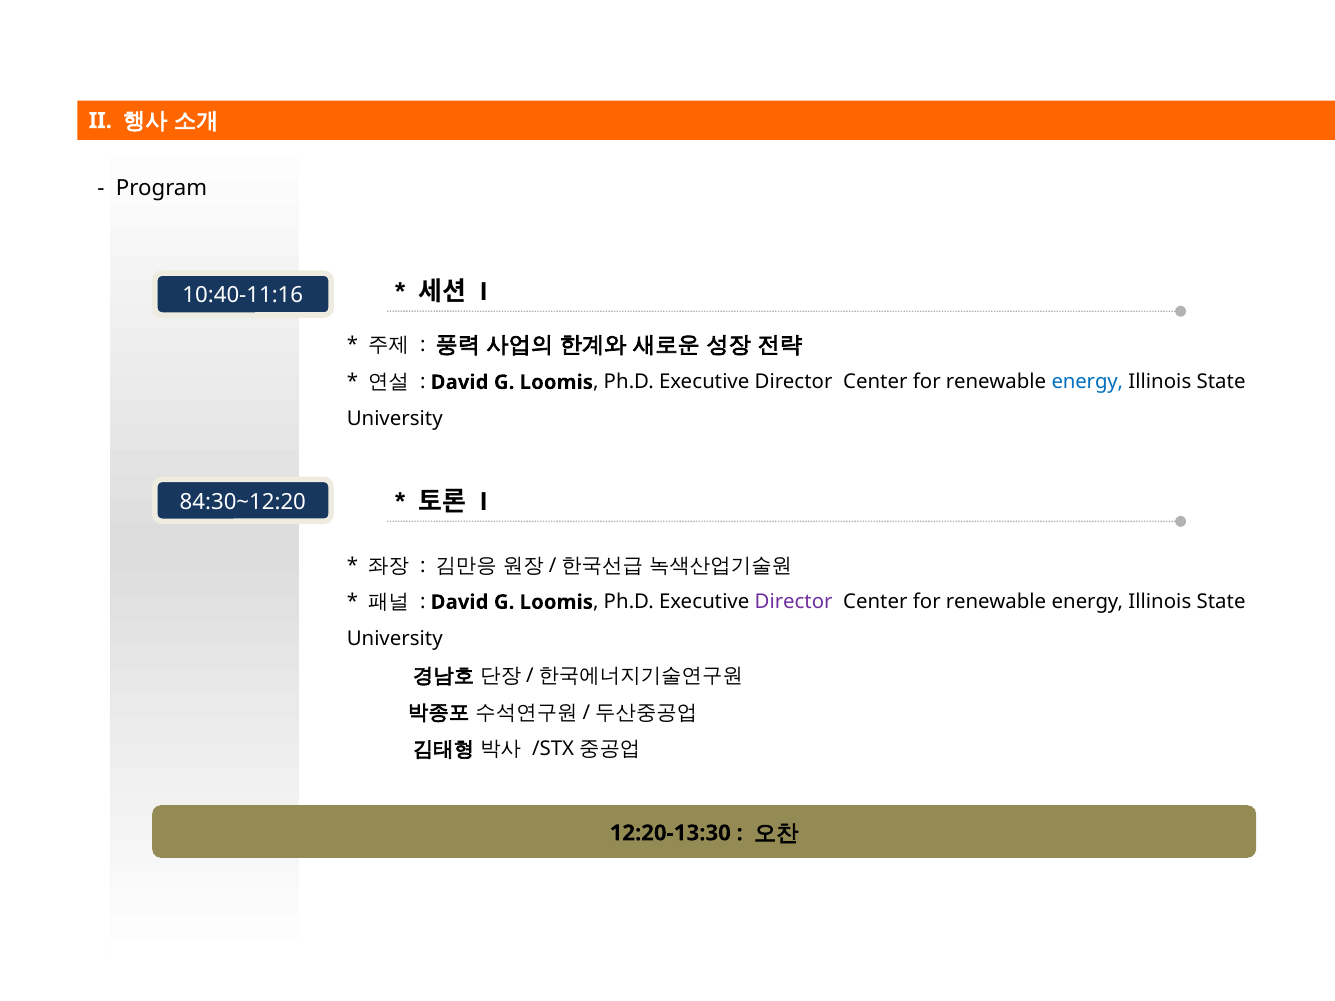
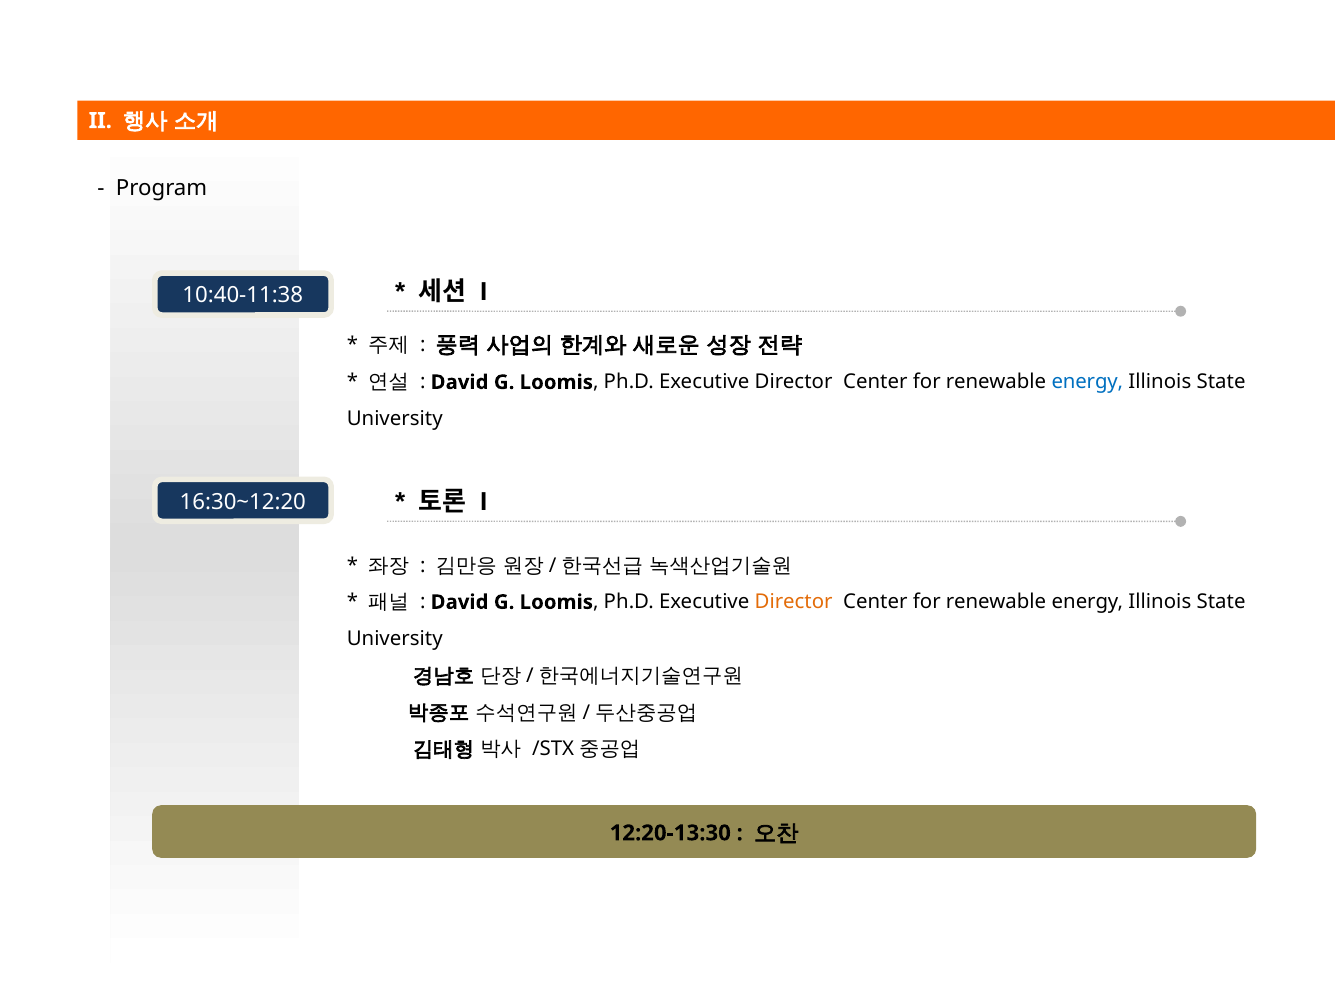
10:40-11:16: 10:40-11:16 -> 10:40-11:38 (243, 296)
84:30~12:20: 84:30~12:20 -> 16:30~12:20 (243, 502)
Director colour: purple -> orange (794, 602)
